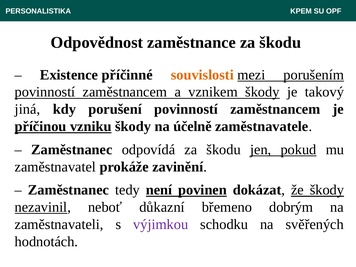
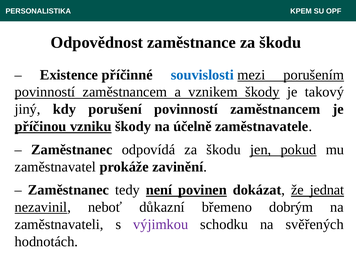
souvislosti colour: orange -> blue (202, 75)
jiná: jiná -> jiný (28, 109)
že škody: škody -> jednat (327, 190)
